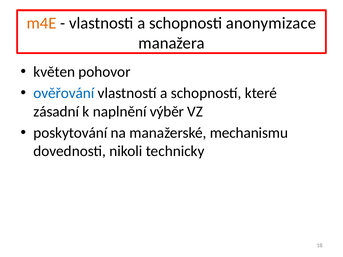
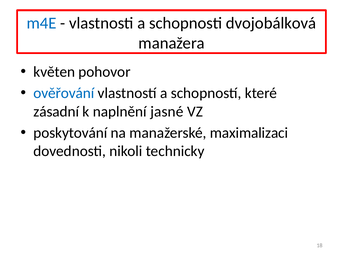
m4E colour: orange -> blue (41, 23)
anonymizace: anonymizace -> dvojobálková (271, 23)
výběr: výběr -> jasné (167, 112)
mechanismu: mechanismu -> maximalizaci (249, 133)
